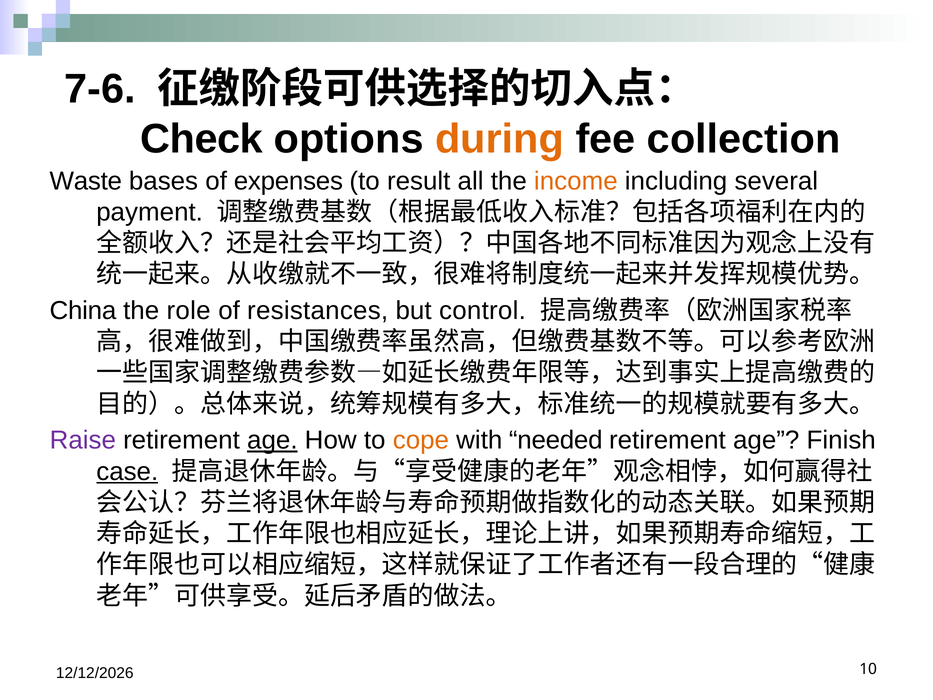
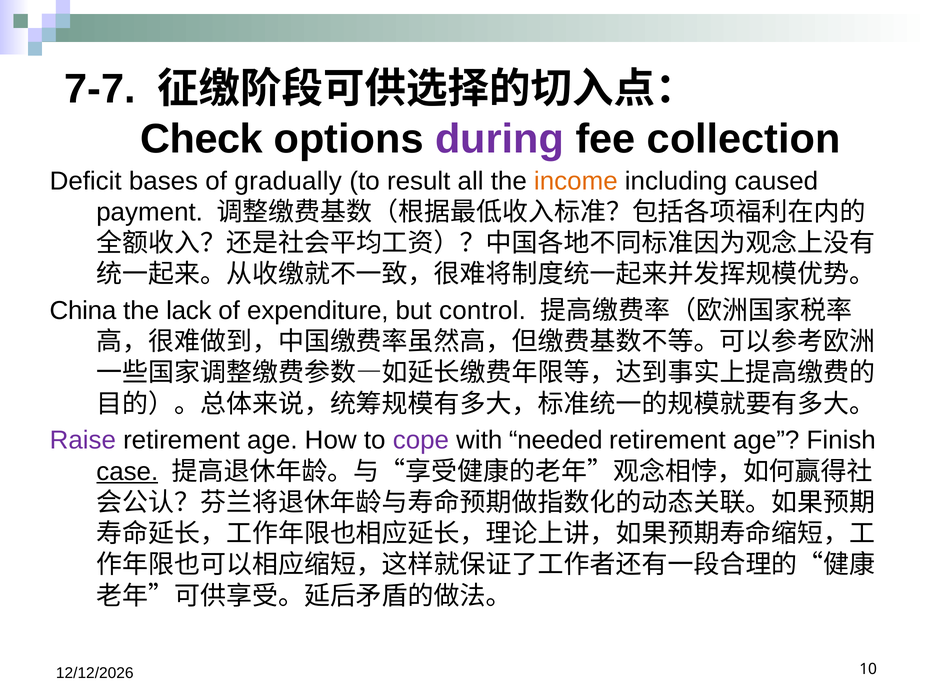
7-6: 7-6 -> 7-7 (100, 89)
during colour: orange -> purple (500, 139)
Waste: Waste -> Deficit (86, 181)
expenses: expenses -> gradually (288, 181)
several: several -> caused (776, 181)
role: role -> lack (189, 311)
resistances: resistances -> expenditure (318, 311)
age underline: present -> none (272, 440)
cope colour: orange -> purple (421, 440)
